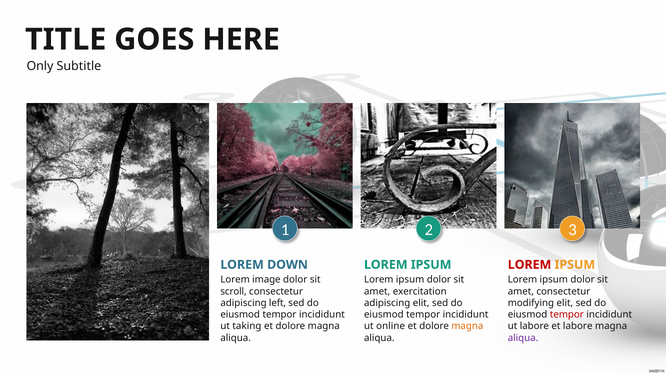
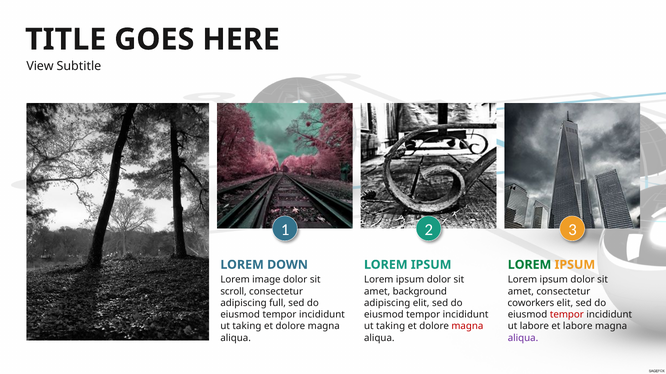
Only: Only -> View (40, 66)
LOREM colour: red -> green (530, 265)
exercitation: exercitation -> background (420, 292)
left: left -> full (278, 304)
modifying: modifying -> coworkers (531, 304)
online: online -> taking (391, 327)
magna colour: orange -> red (467, 327)
